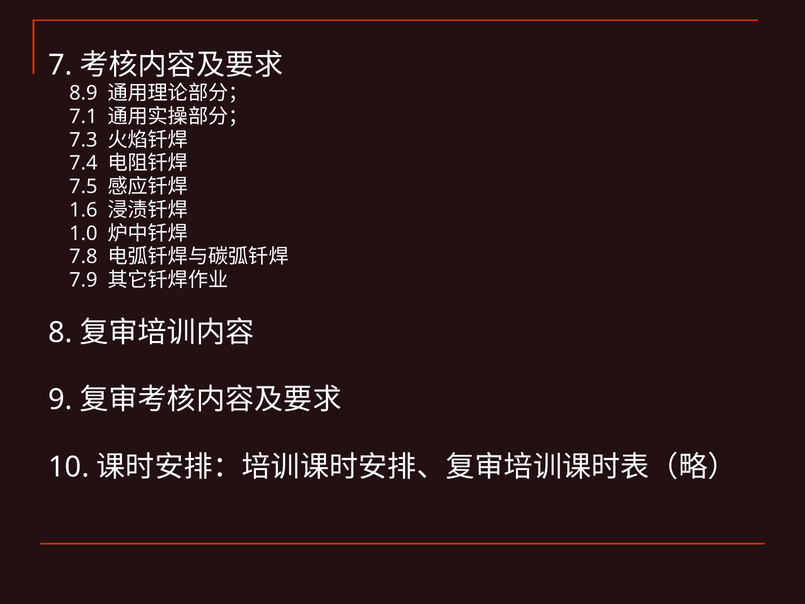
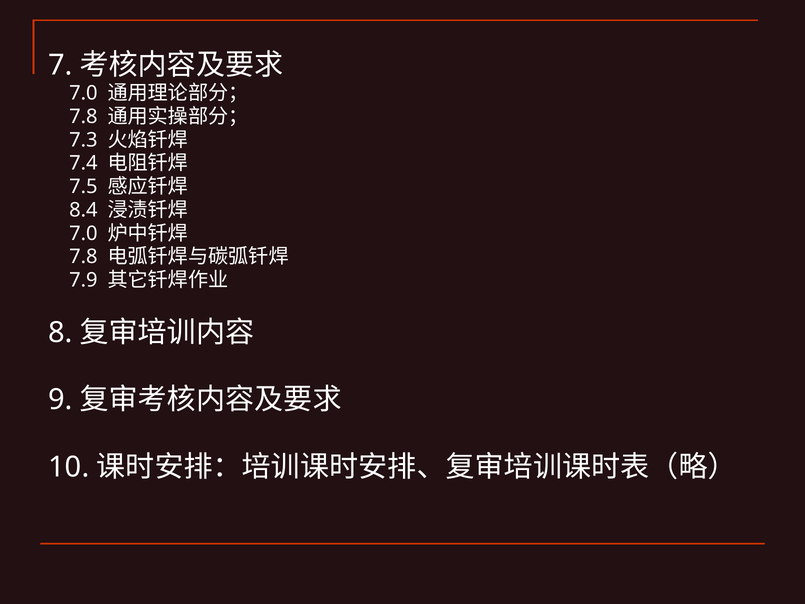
8.9: 8.9 -> 7.0 (83, 93)
7.1: 7.1 -> 7.8 (83, 116)
1.6: 1.6 -> 8.4 (83, 210)
1.0: 1.0 -> 7.0 (83, 233)
